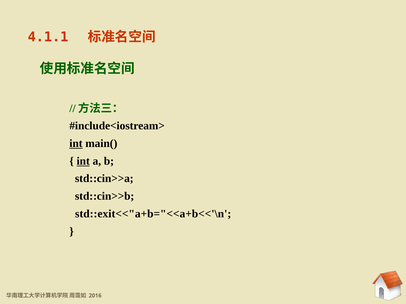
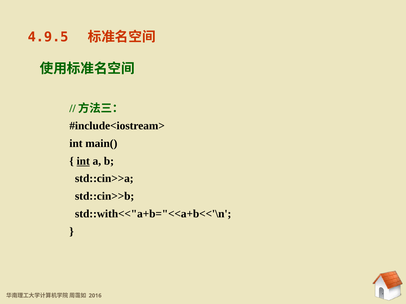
4.1.1: 4.1.1 -> 4.9.5 (48, 37)
int underline: present -> none (76, 144)
std::exit<<"a+b="<<a+b<<'\n: std::exit<<"a+b="<<a+b<<'\n -> std::with<<"a+b="<<a+b<<'\n (153, 214)
